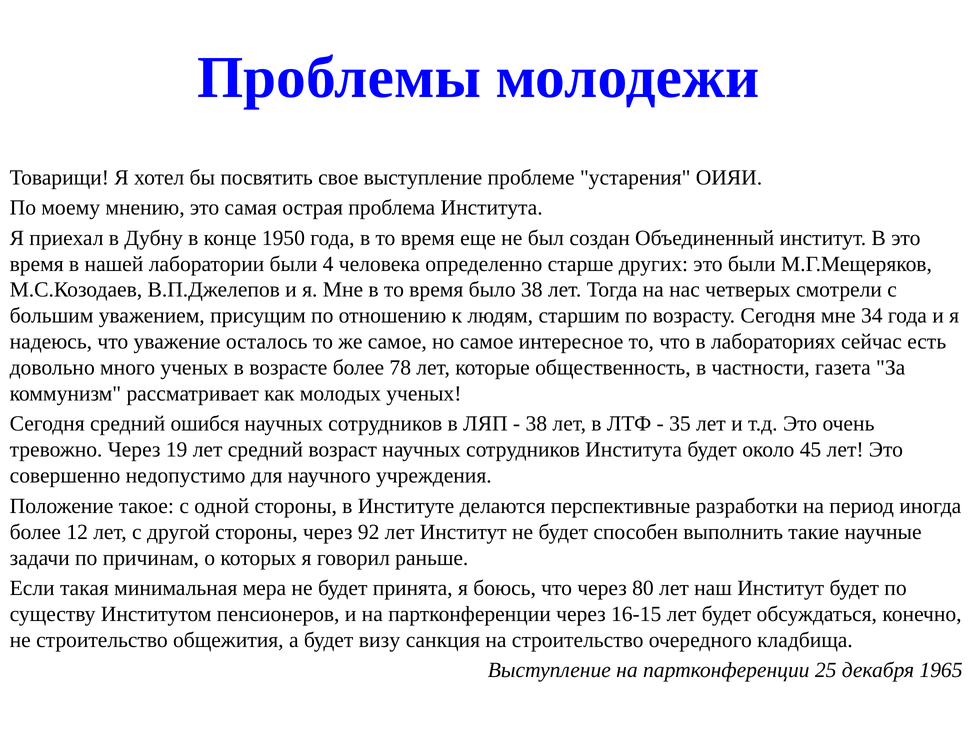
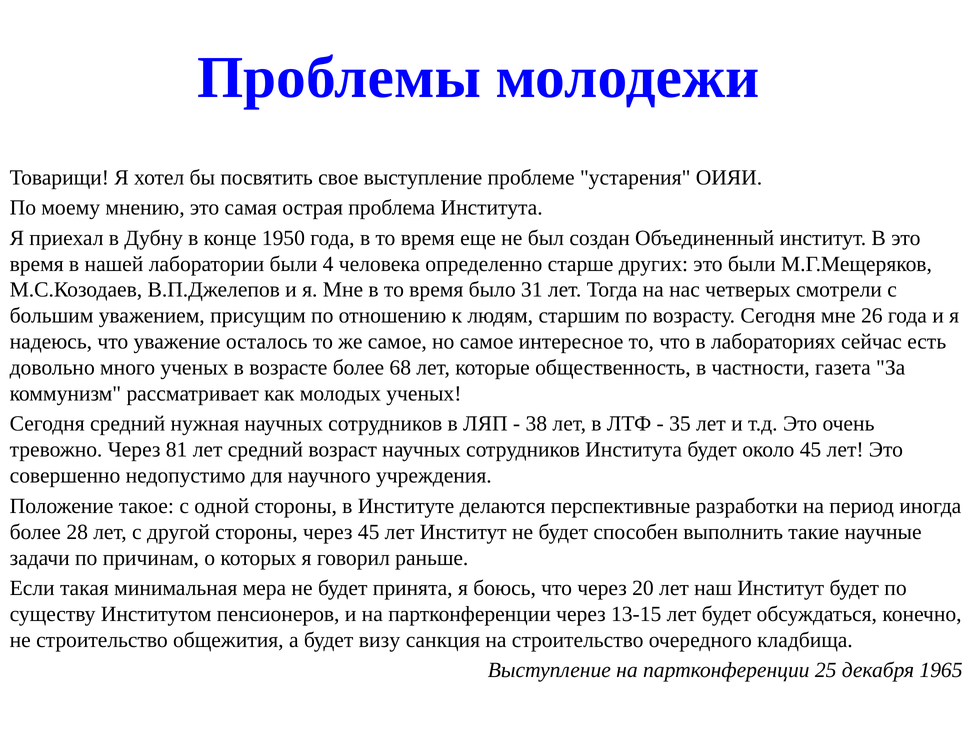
было 38: 38 -> 31 (532, 290)
34: 34 -> 26 (872, 316)
78: 78 -> 68 (400, 368)
ошибся: ошибся -> нужная (205, 424)
19: 19 -> 81 (177, 450)
12: 12 -> 28 (77, 532)
через 92: 92 -> 45 (369, 532)
80: 80 -> 20 (643, 588)
16-15: 16-15 -> 13-15 (636, 614)
